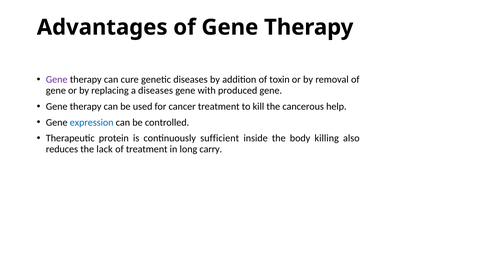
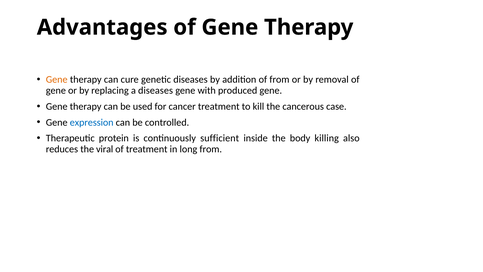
Gene colour: purple -> orange (57, 80)
of toxin: toxin -> from (279, 80)
help: help -> case (336, 106)
lack: lack -> viral (105, 149)
long carry: carry -> from (211, 149)
